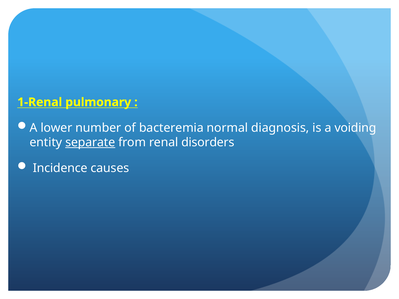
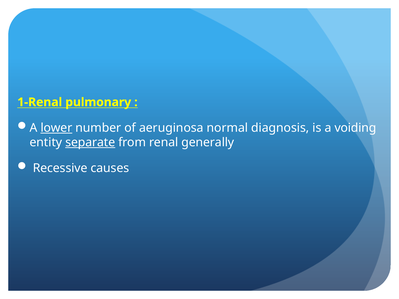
lower underline: none -> present (56, 128)
bacteremia: bacteremia -> aeruginosa (171, 128)
disorders: disorders -> generally (208, 143)
Incidence: Incidence -> Recessive (60, 168)
